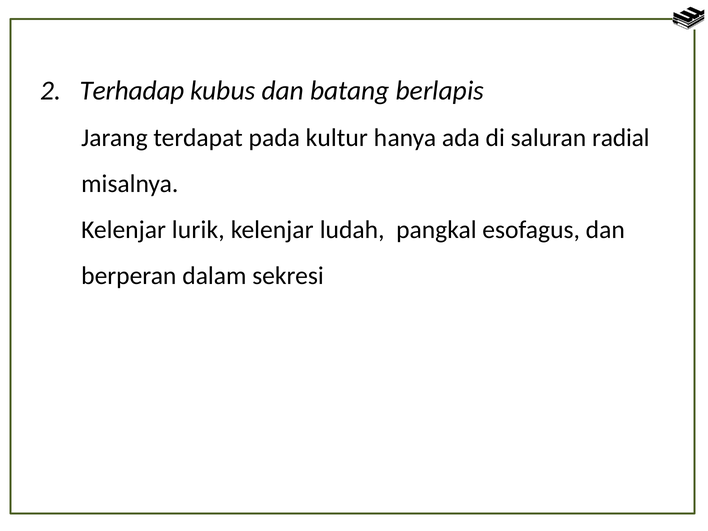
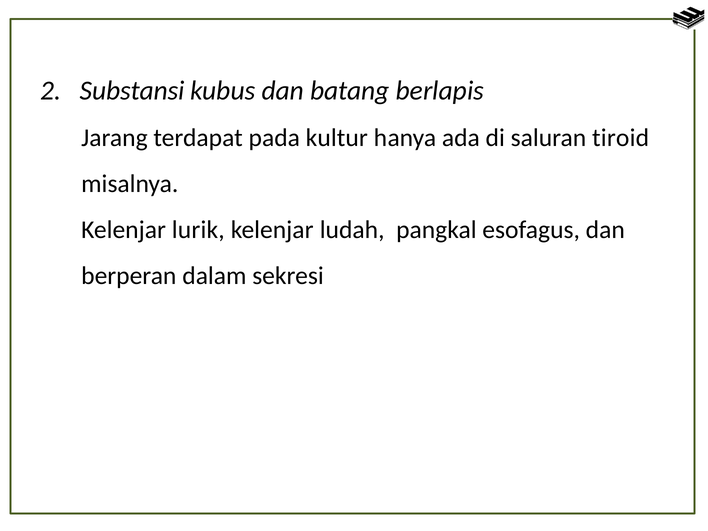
Terhadap: Terhadap -> Substansi (132, 91)
radial: radial -> tiroid (621, 138)
